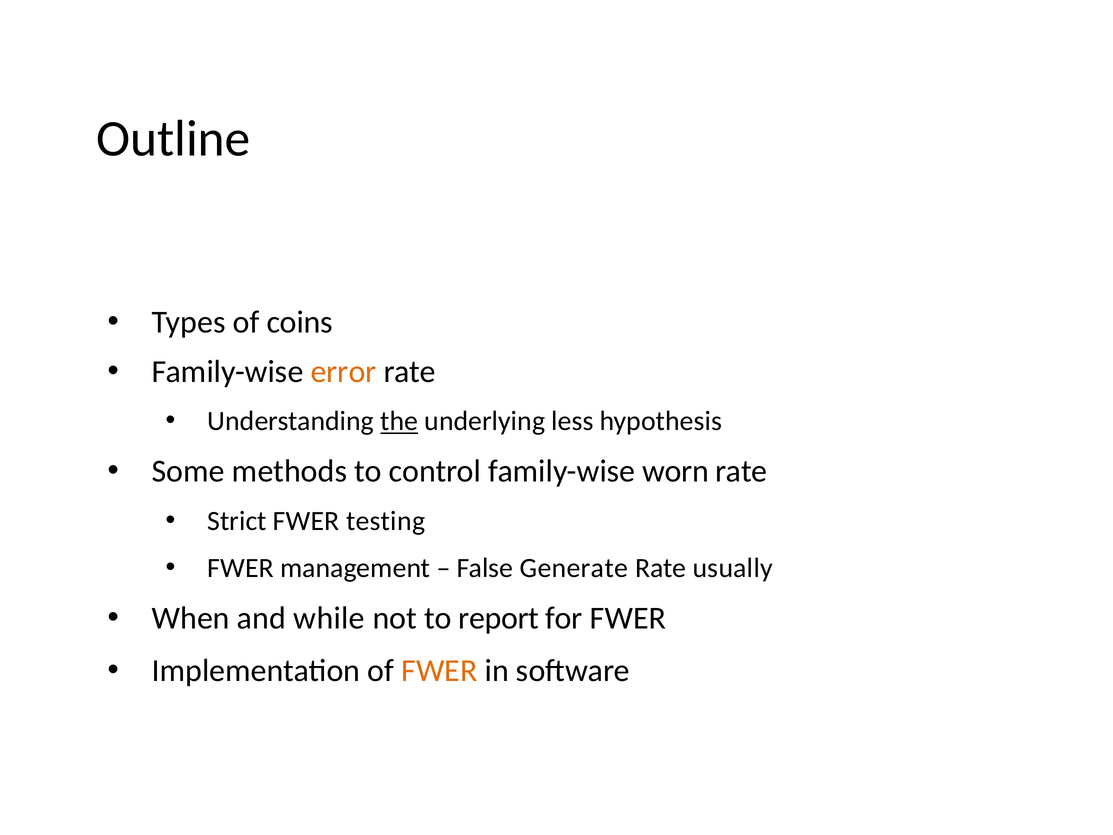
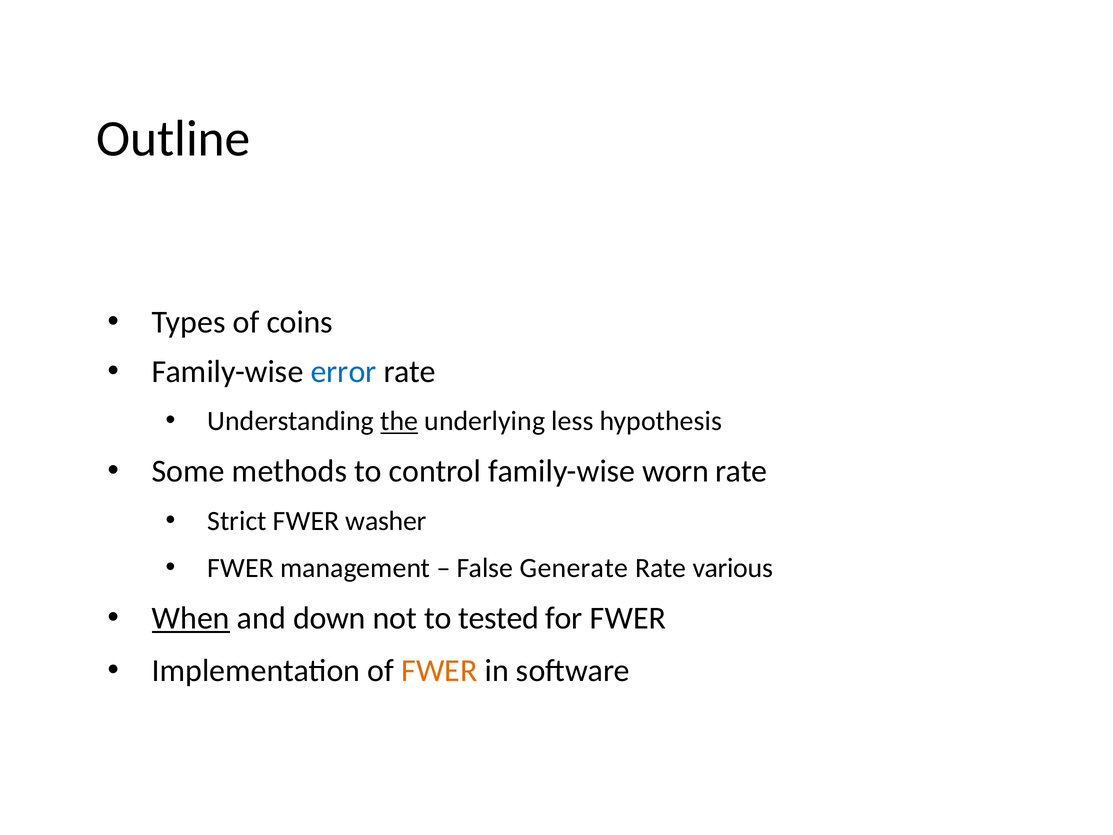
error colour: orange -> blue (344, 372)
testing: testing -> washer (386, 521)
usually: usually -> various (733, 568)
When underline: none -> present (191, 618)
while: while -> down (329, 618)
report: report -> tested (499, 618)
